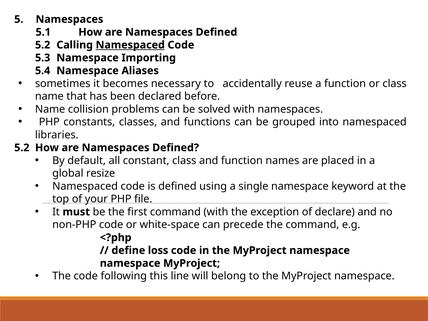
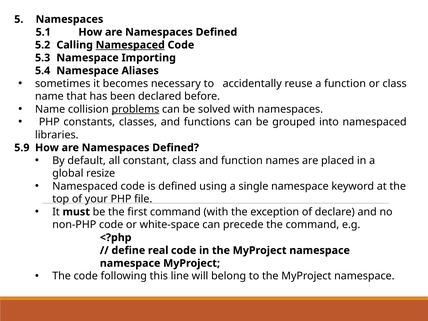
problems underline: none -> present (135, 109)
5.2: 5.2 -> 5.9 (22, 148)
loss: loss -> real (158, 250)
